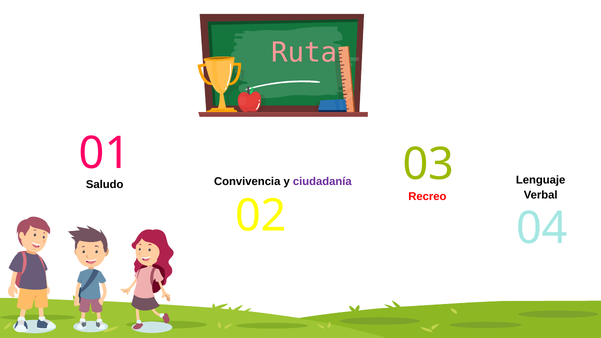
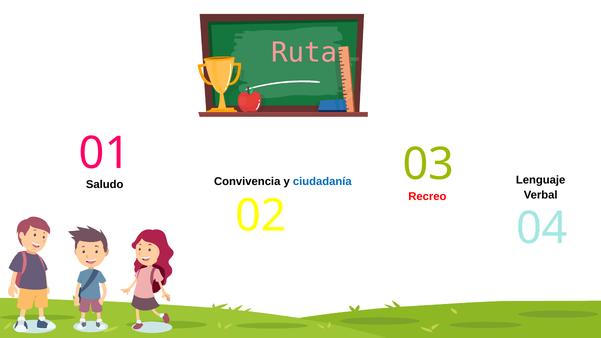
ciudadanía colour: purple -> blue (322, 181)
